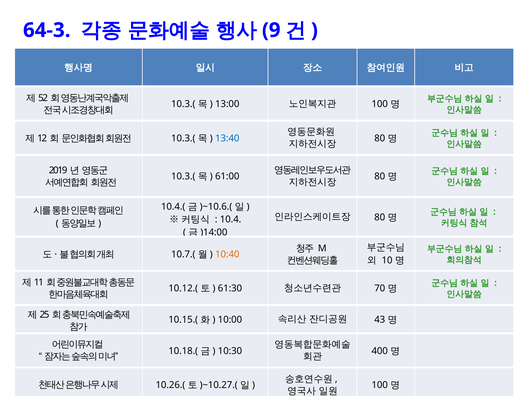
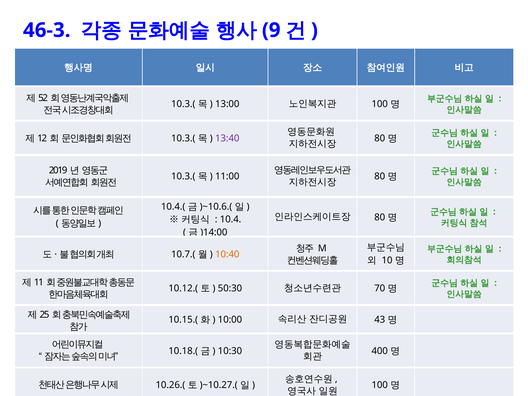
64-3: 64-3 -> 46-3 (47, 30)
13:40 colour: blue -> purple (227, 138)
61:00: 61:00 -> 11:00 (227, 176)
61:30: 61:30 -> 50:30 (230, 288)
